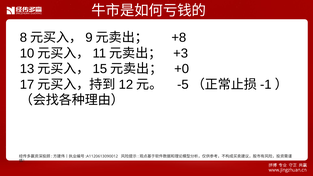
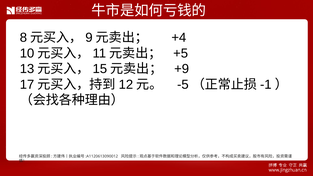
+8: +8 -> +4 (179, 38)
+3: +3 -> +5 (181, 53)
+0: +0 -> +9 (182, 69)
